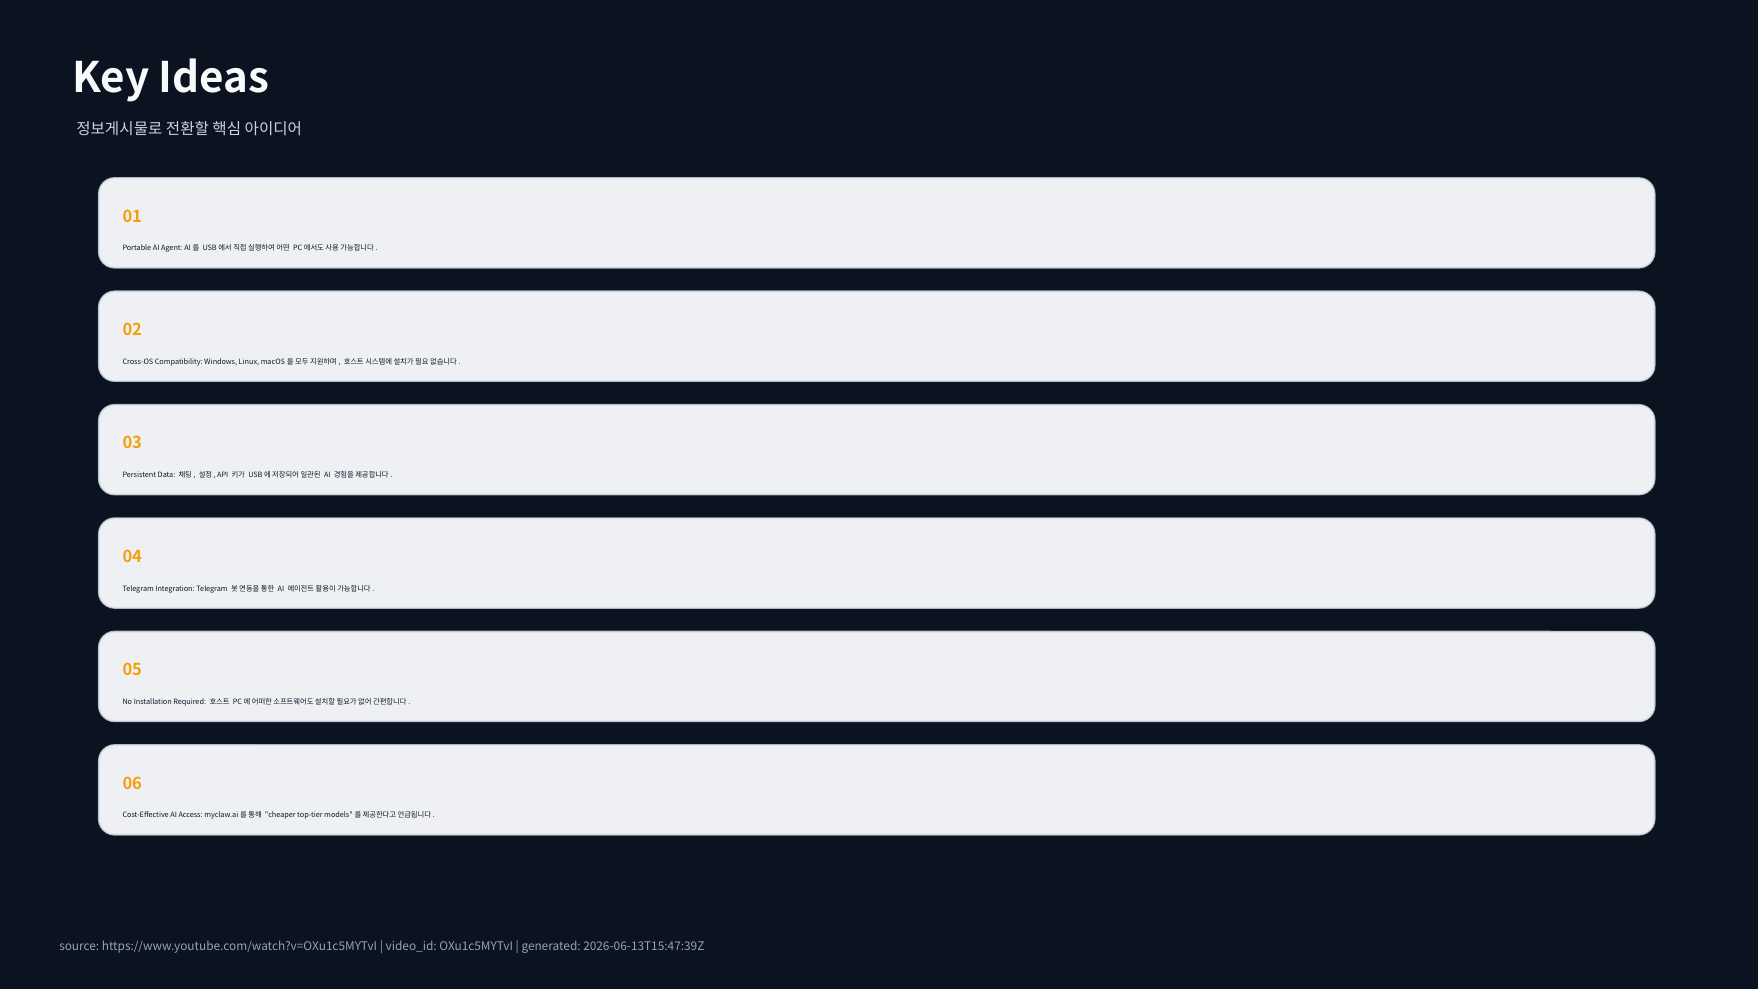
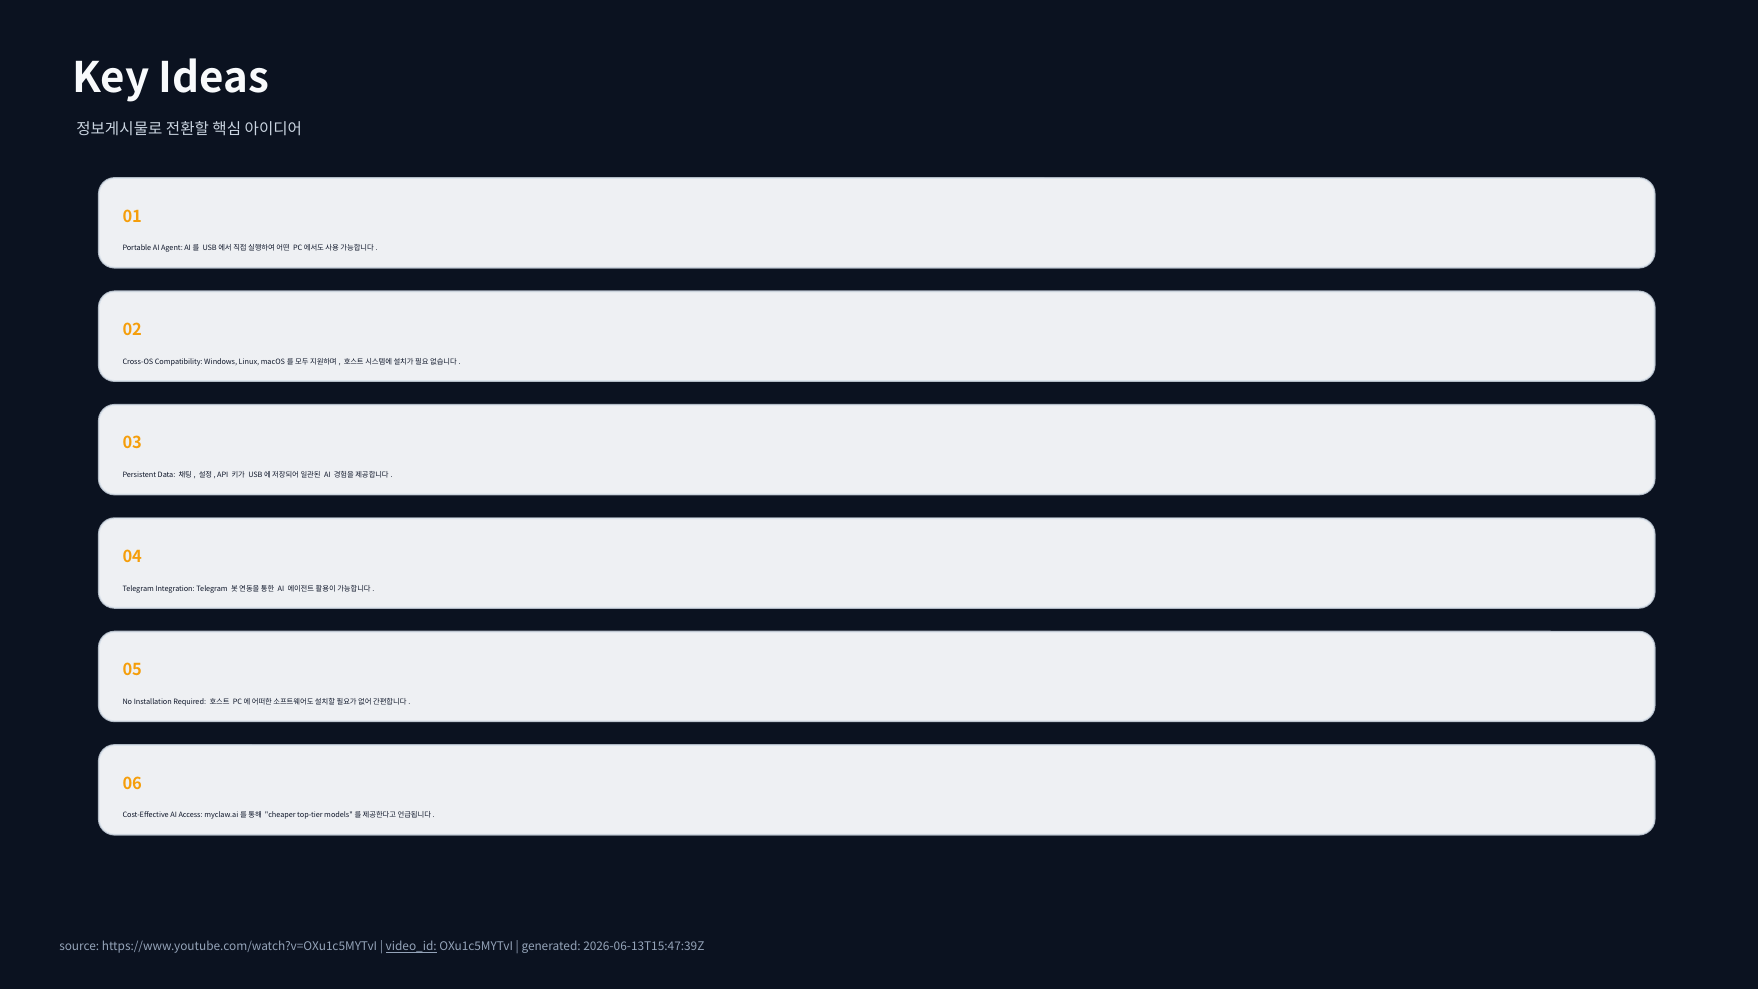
video_id underline: none -> present (411, 947)
